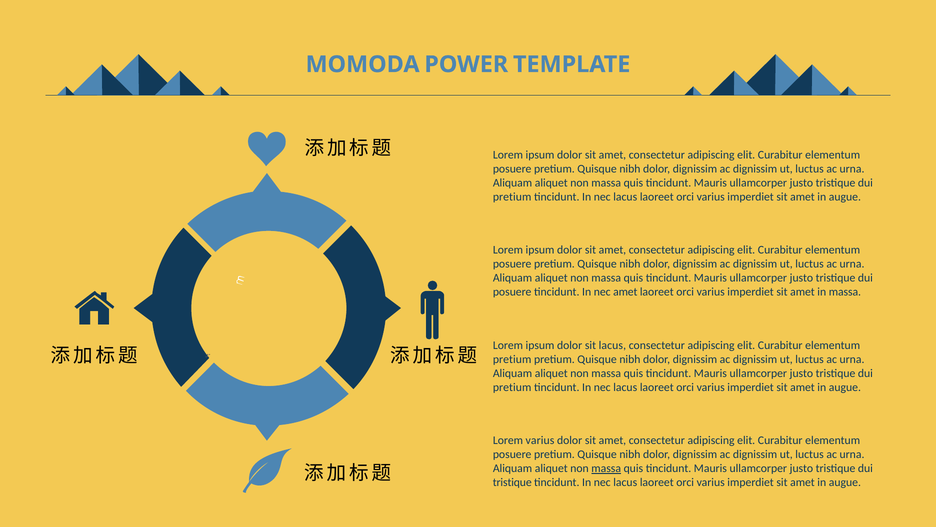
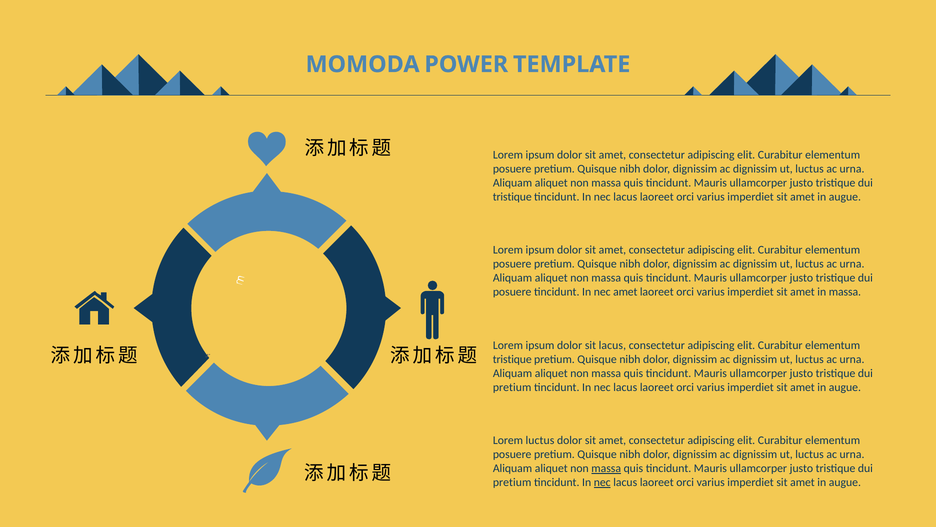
pretium: pretium -> tristique (512, 197)
pretium: pretium -> tristique (512, 359)
Lorem varius: varius -> luctus (540, 440)
tristique: tristique -> pretium (512, 482)
nec underline: none -> present (602, 482)
